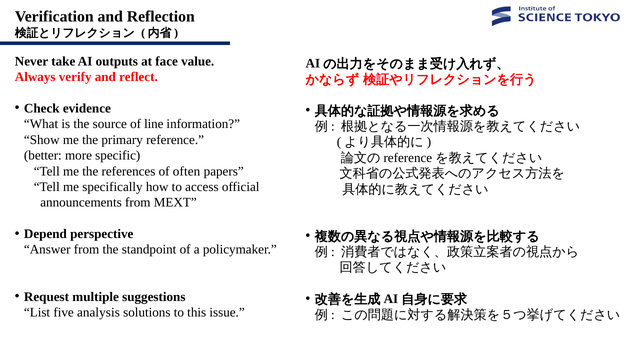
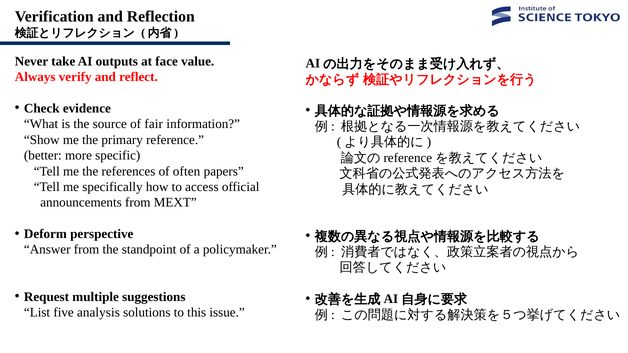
line: line -> fair (154, 124)
Depend: Depend -> Deform (45, 234)
